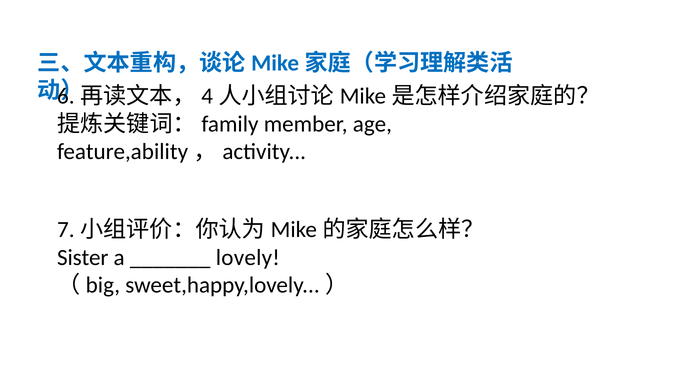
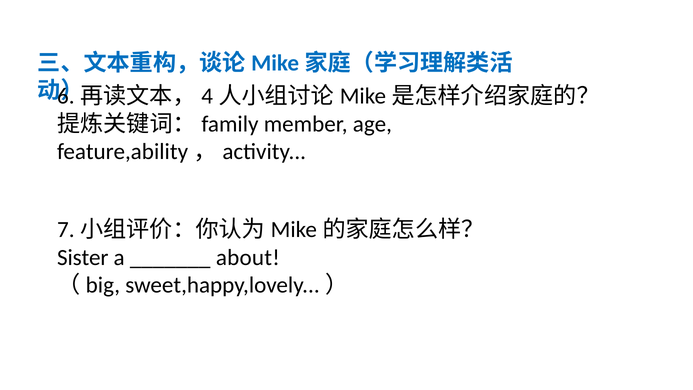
lovely: lovely -> about (248, 257)
